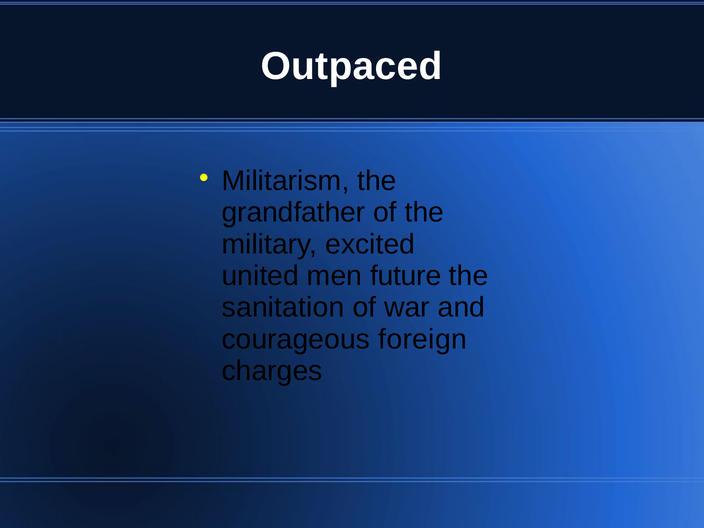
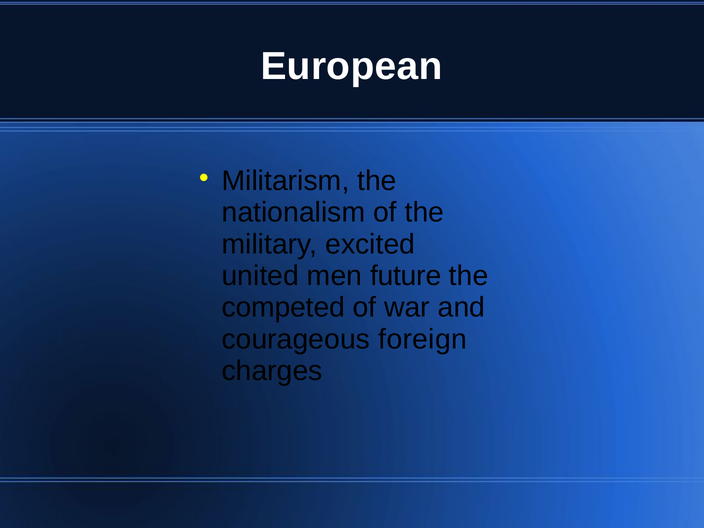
Outpaced: Outpaced -> European (352, 67)
grandfather: grandfather -> nationalism (293, 212)
sanitation: sanitation -> competed (283, 308)
